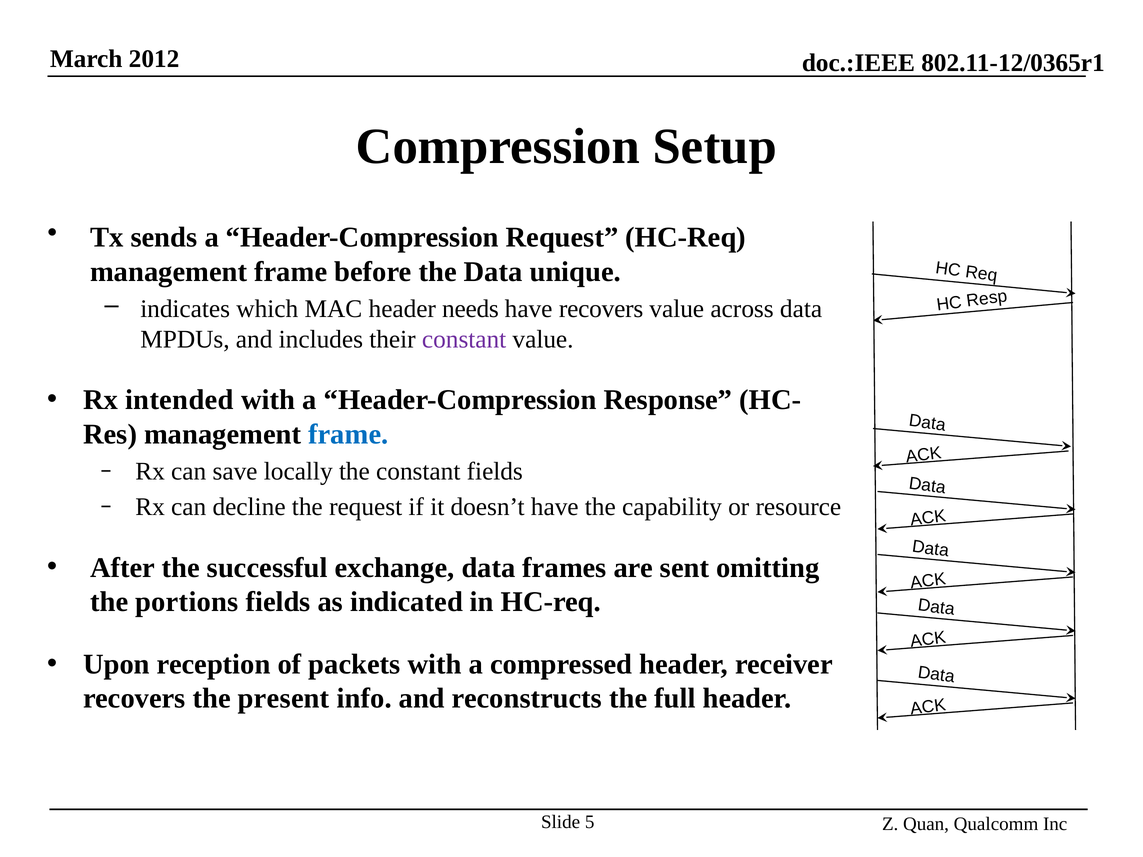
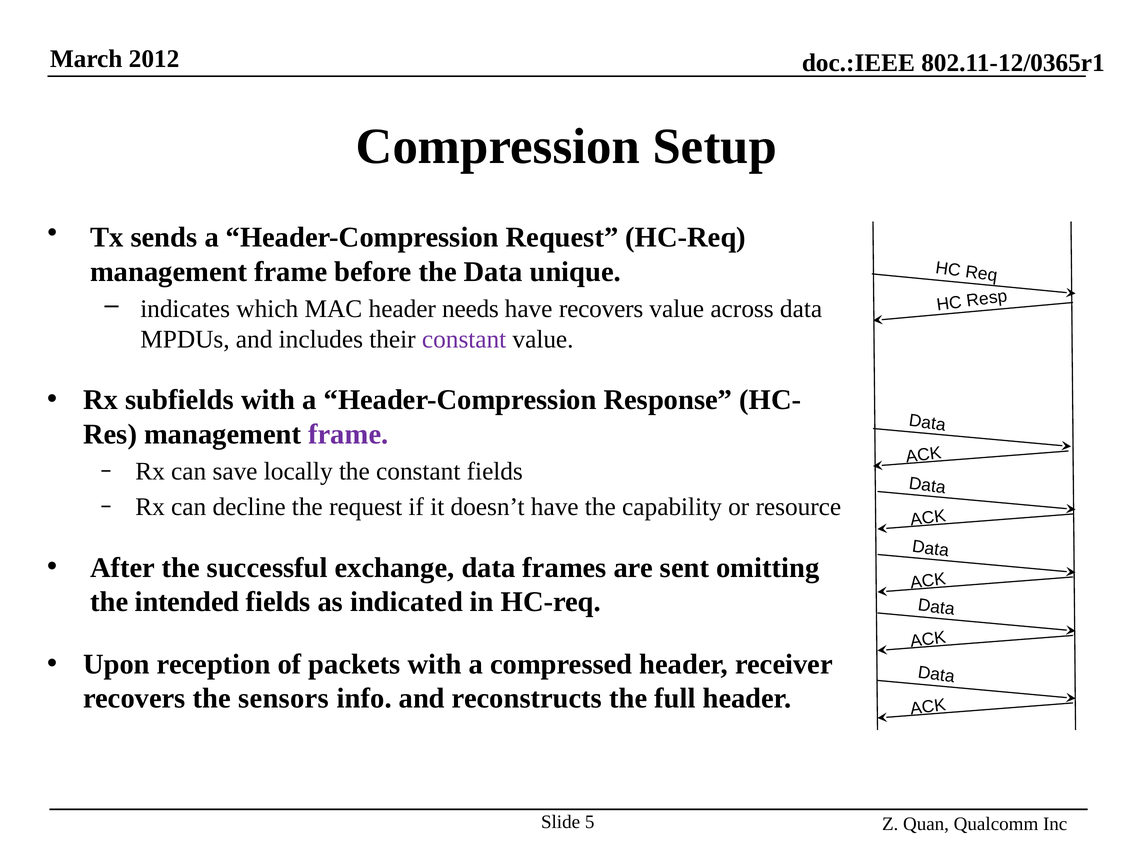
intended: intended -> subfields (179, 400)
frame colour: blue -> purple (348, 434)
portions: portions -> intended (187, 602)
present: present -> sensors (284, 699)
